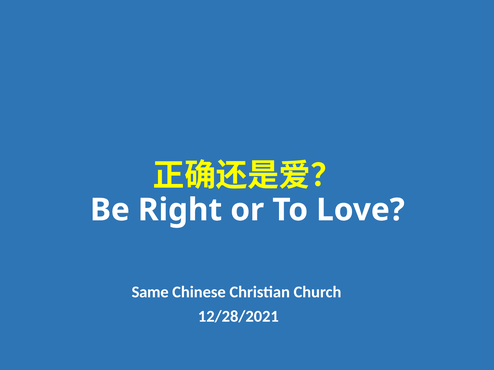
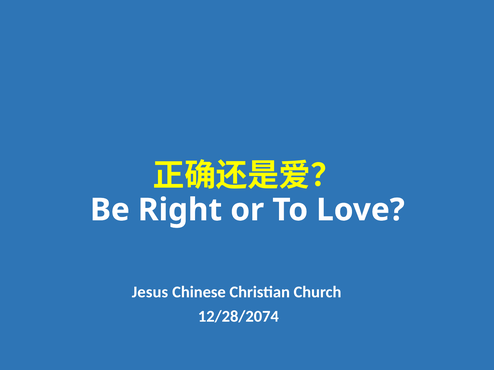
Same: Same -> Jesus (150, 292)
12/28/2021: 12/28/2021 -> 12/28/2074 (238, 317)
